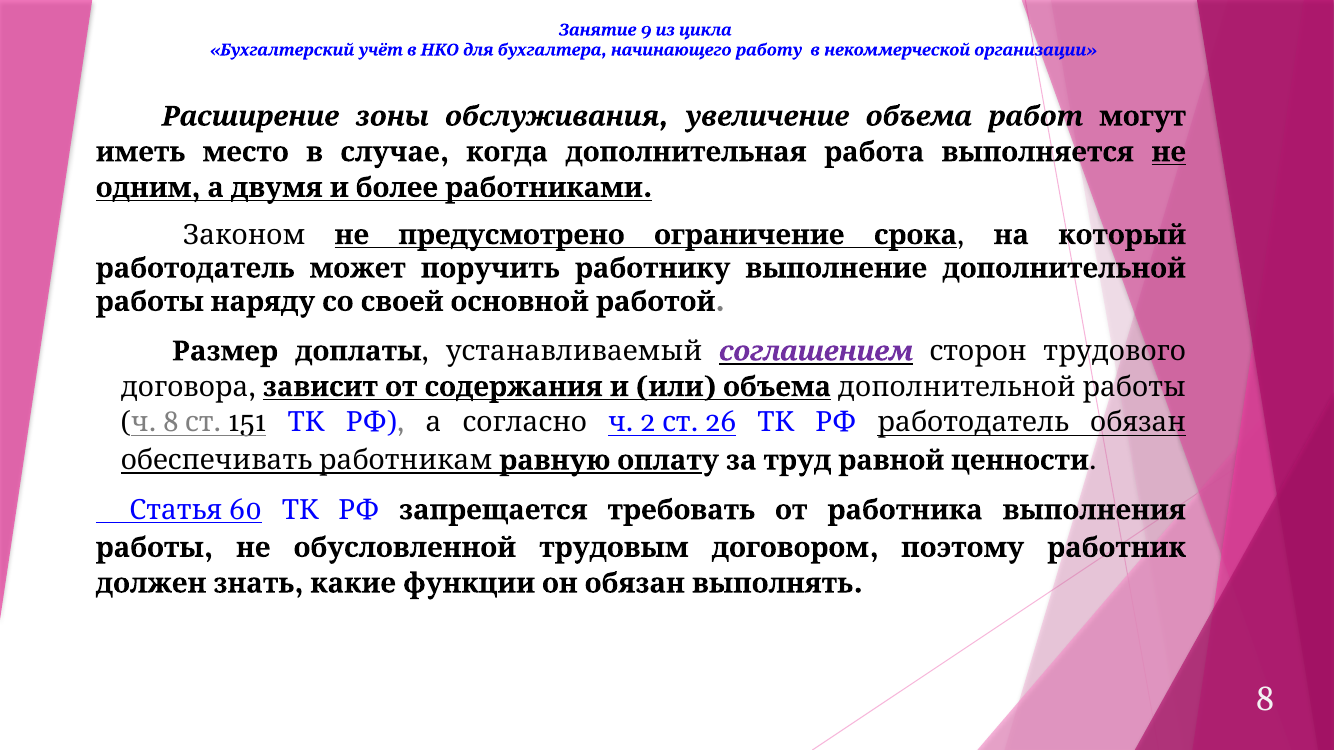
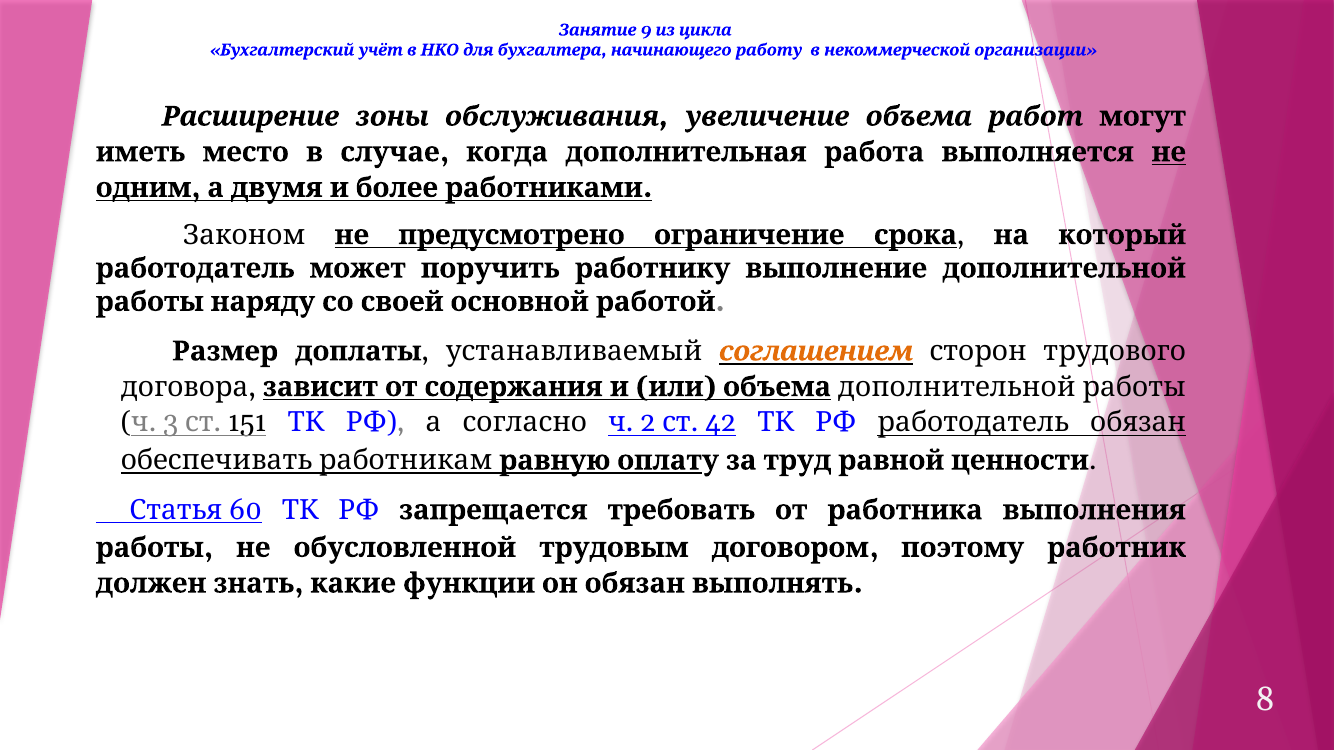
соглашением colour: purple -> orange (816, 351)
8: 8 -> 3 (171, 423)
26: 26 -> 42 (721, 423)
